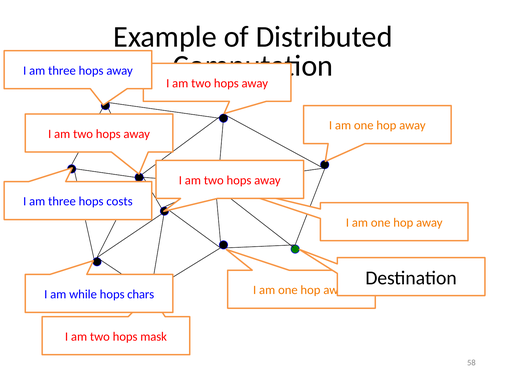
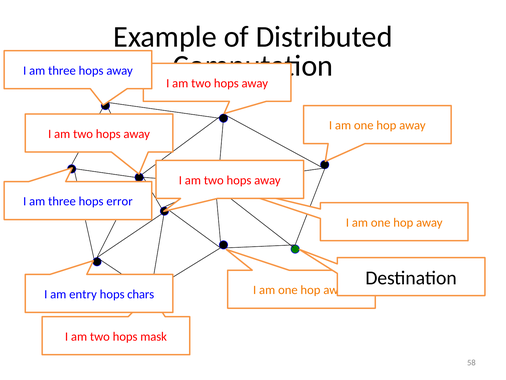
costs: costs -> error (120, 201)
while: while -> entry (83, 294)
